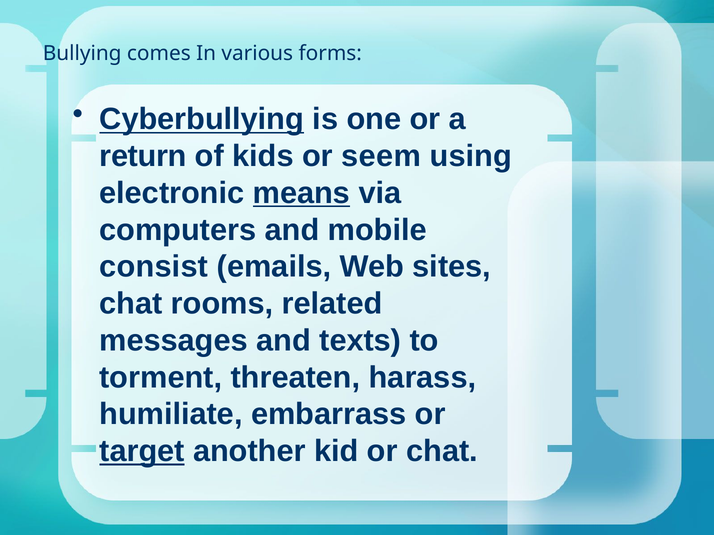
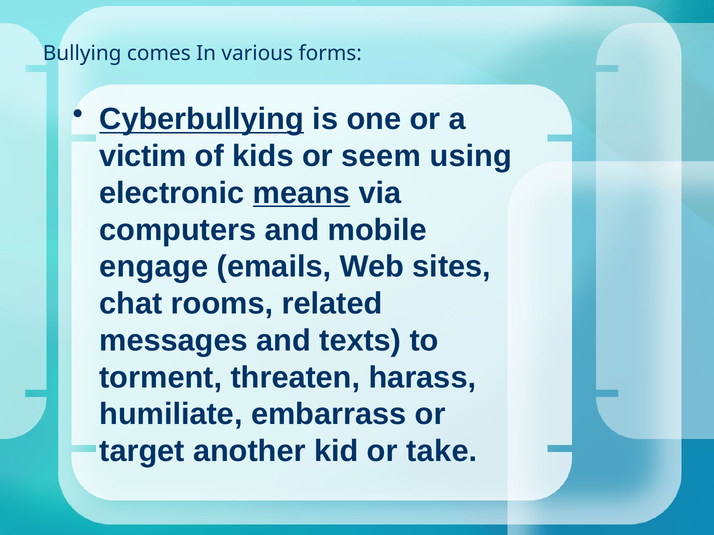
return: return -> victim (143, 156)
consist: consist -> engage (154, 267)
target underline: present -> none (142, 452)
or chat: chat -> take (442, 452)
